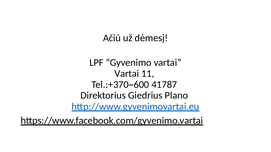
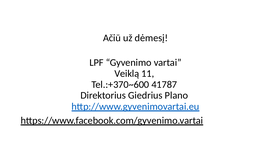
Vartai: Vartai -> Veiklą (127, 74)
